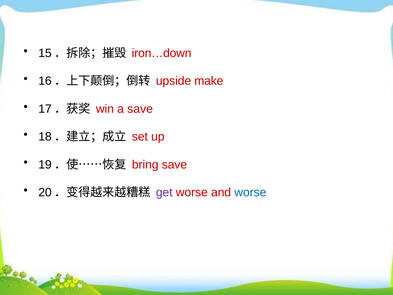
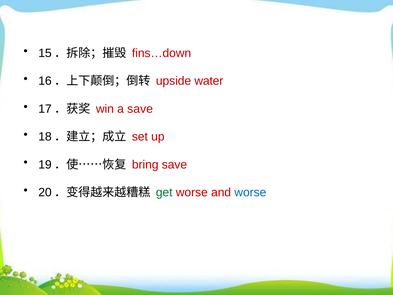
iron…down: iron…down -> fins…down (162, 53)
make: make -> water (209, 81)
get colour: purple -> green (164, 192)
